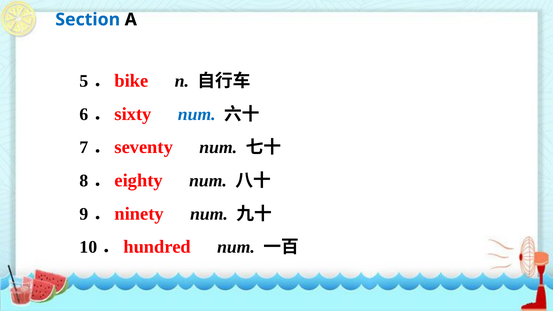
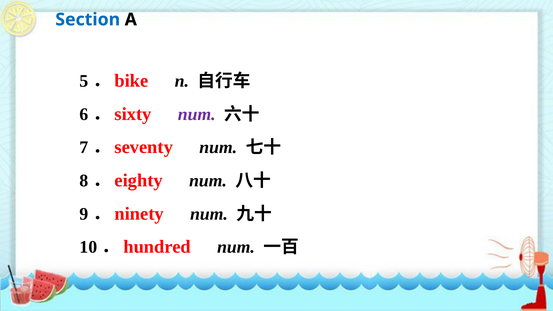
num colour: blue -> purple (197, 114)
